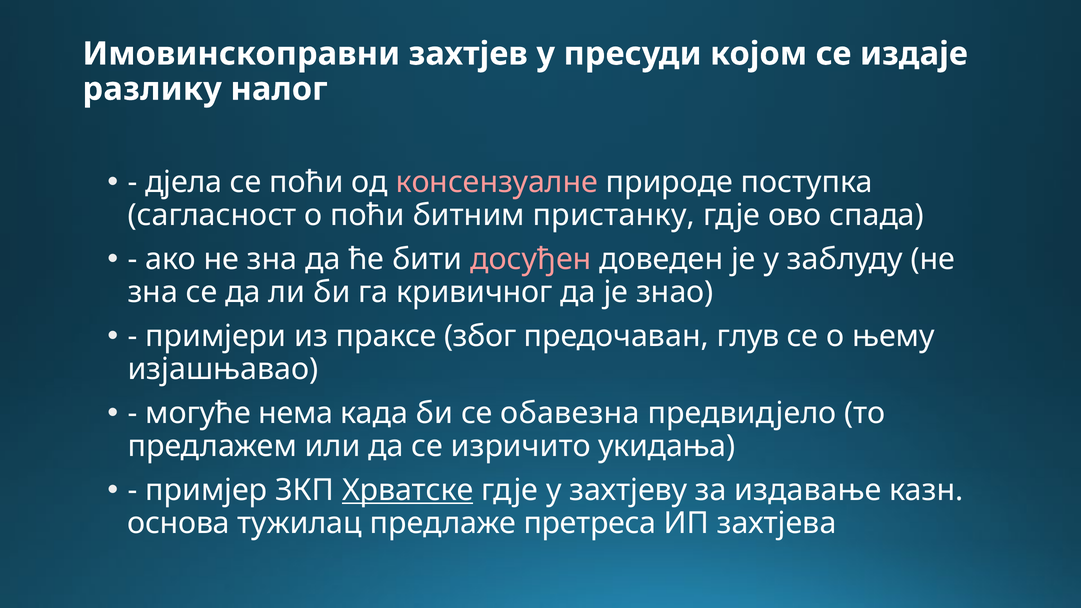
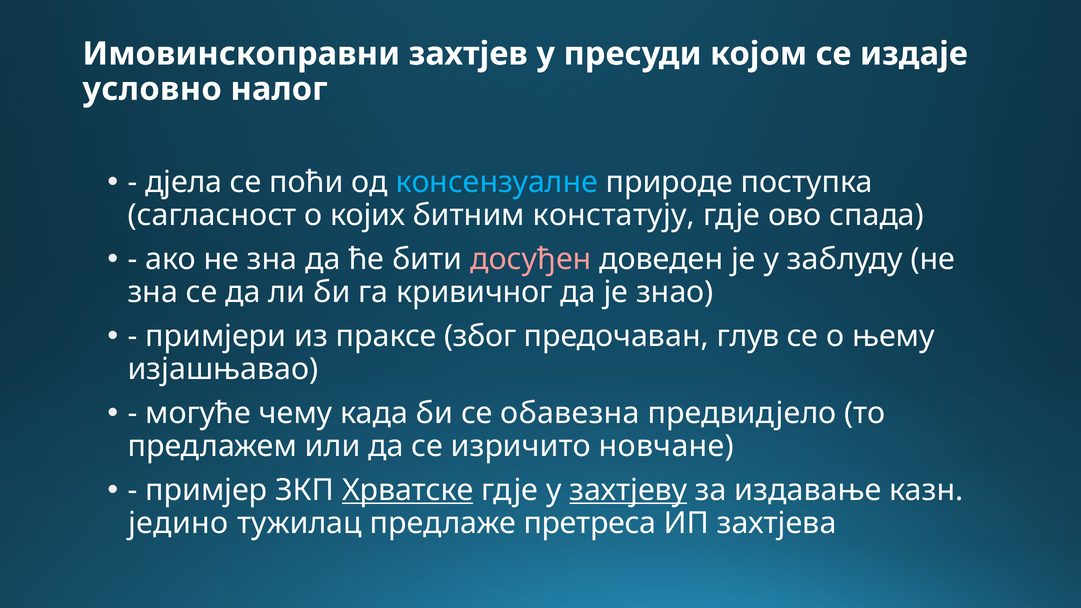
разлику: разлику -> условно (152, 89)
консензуалне colour: pink -> light blue (497, 182)
о поћи: поћи -> којих (368, 215)
пристанку: пристанку -> констатују (614, 215)
нема: нема -> чему (296, 413)
укидања: укидања -> новчане (666, 446)
захтјеву underline: none -> present (628, 490)
основа: основа -> једино (178, 523)
